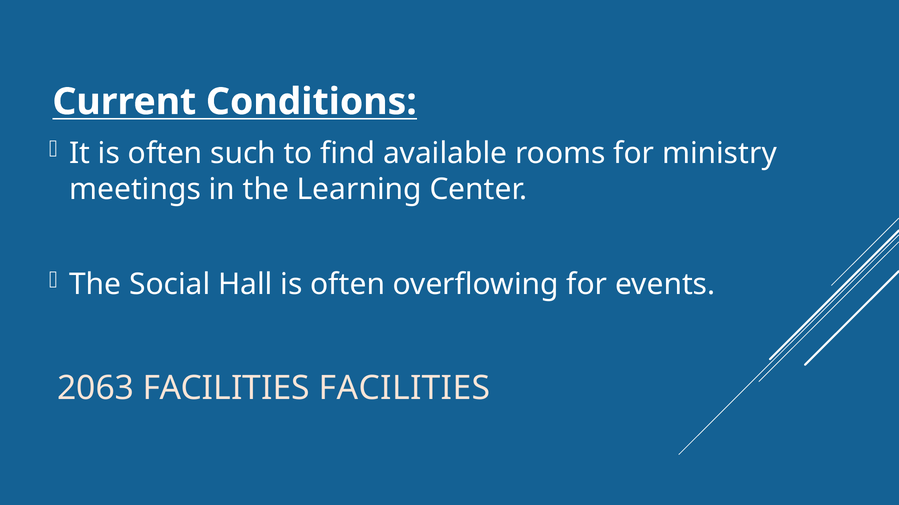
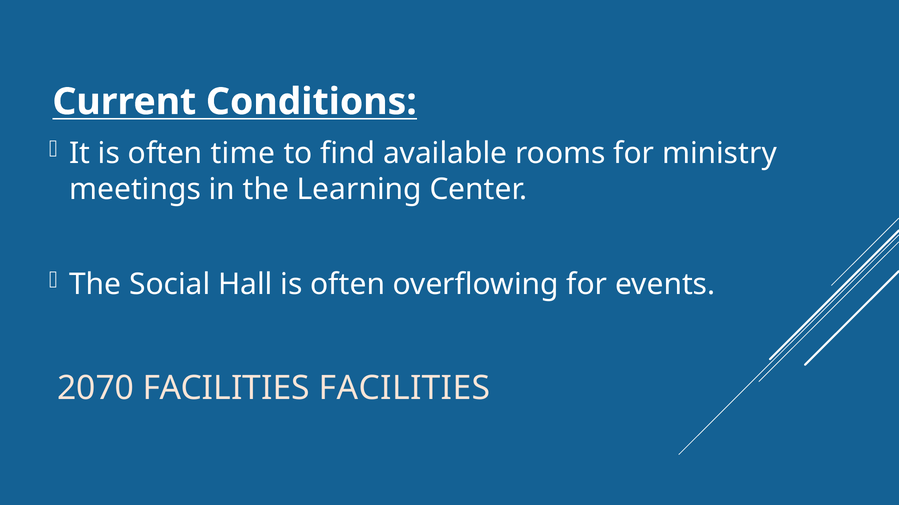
such: such -> time (243, 153)
2063: 2063 -> 2070 (96, 389)
